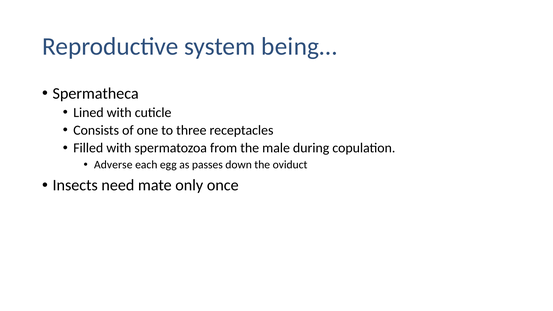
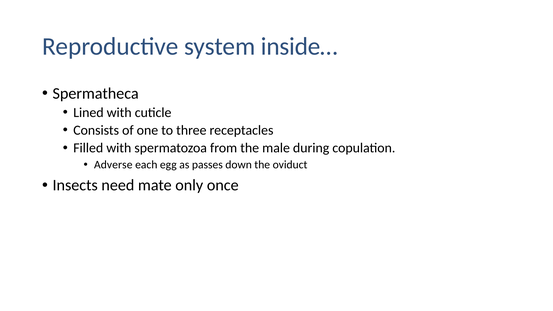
being…: being… -> inside… (299, 46)
